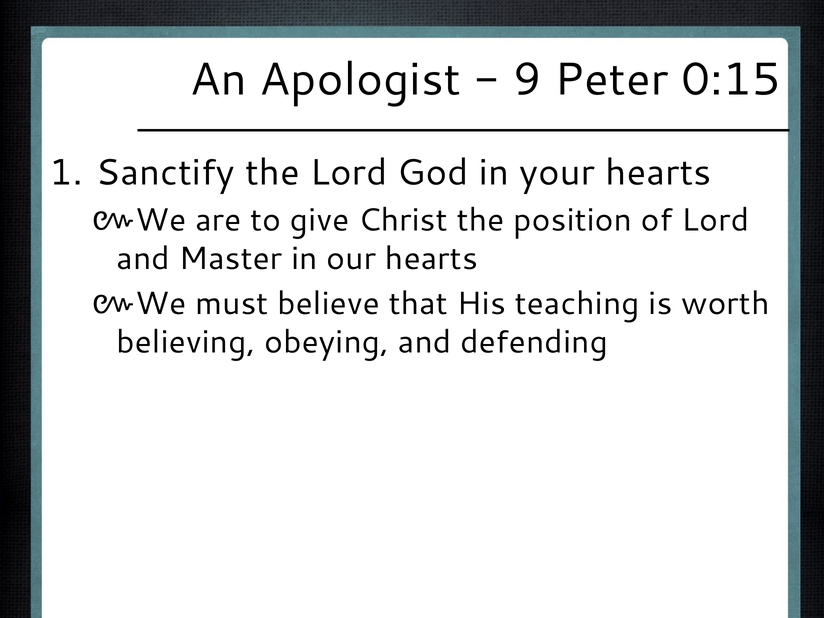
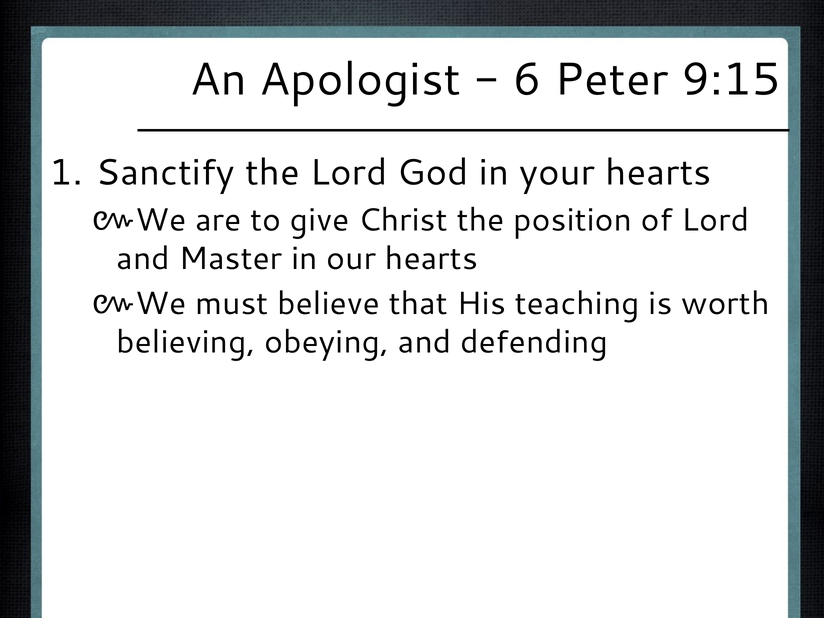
9: 9 -> 6 (527, 79)
0:15: 0:15 -> 9:15 (731, 79)
